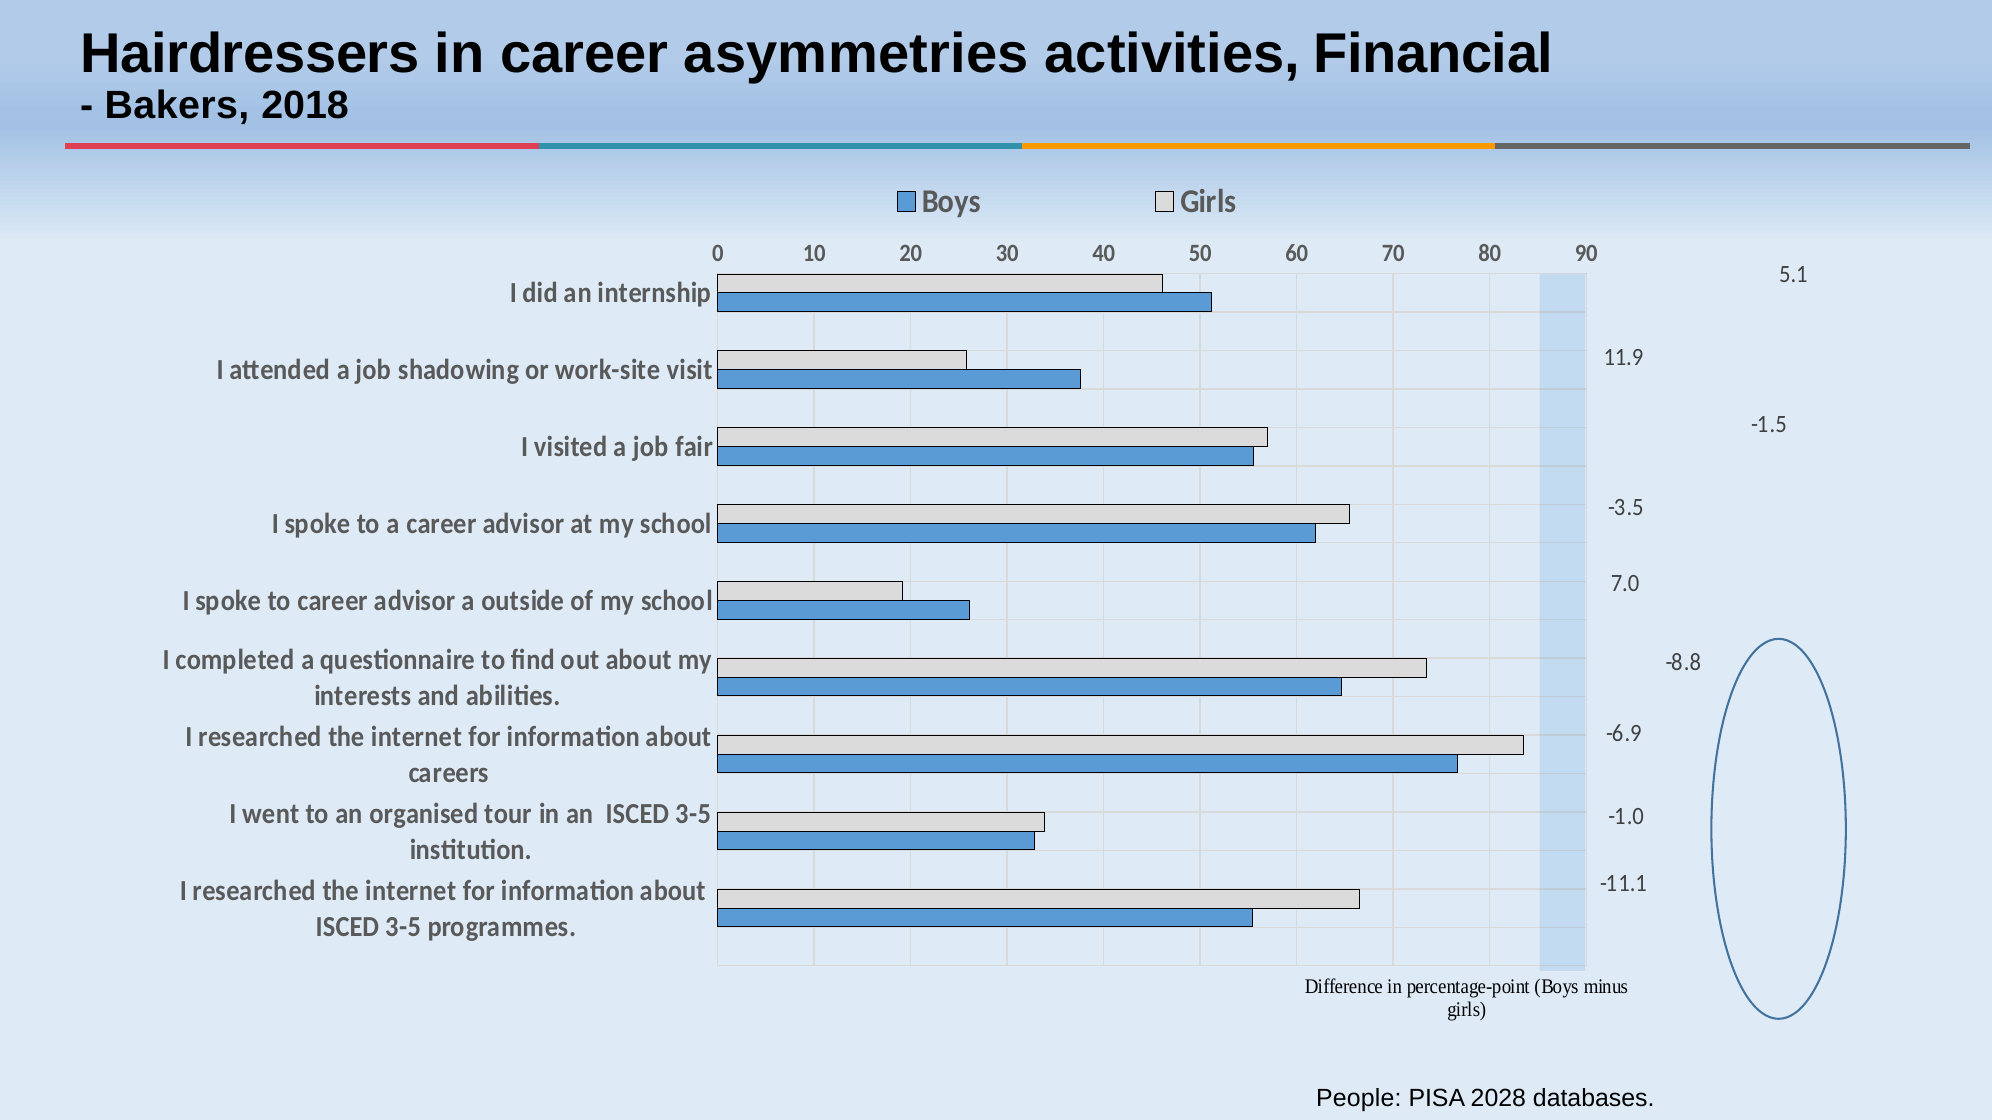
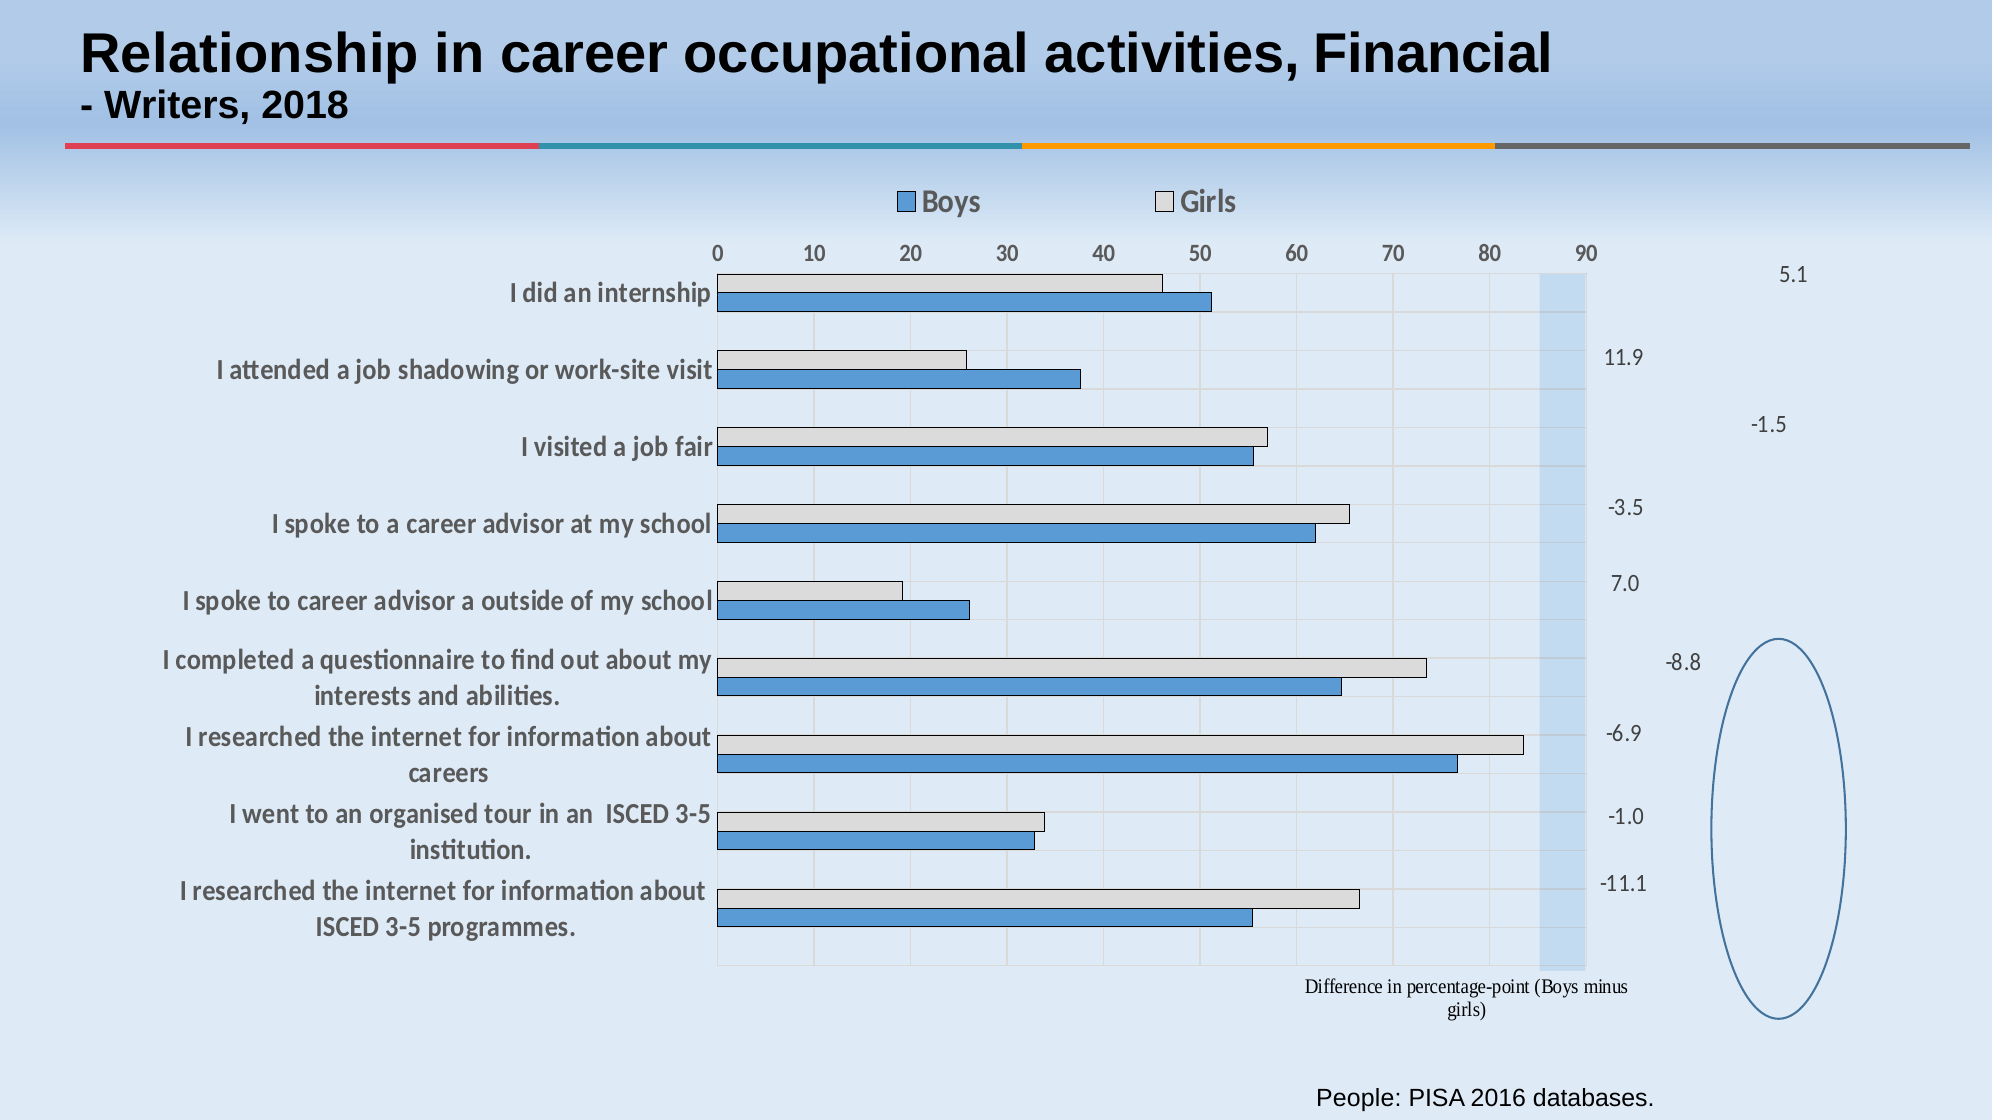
Hairdressers: Hairdressers -> Relationship (250, 54)
asymmetries: asymmetries -> occupational (856, 54)
Bakers: Bakers -> Writers (177, 106)
2028: 2028 -> 2016 (1498, 1099)
